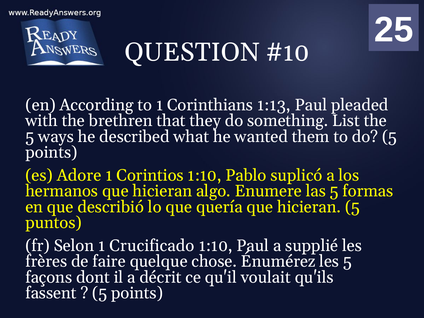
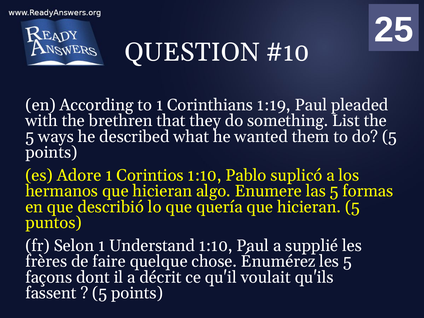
1:13: 1:13 -> 1:19 (274, 105)
Crucificado: Crucificado -> Understand (152, 246)
